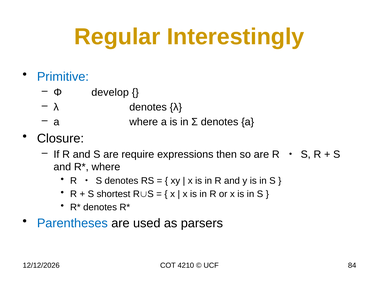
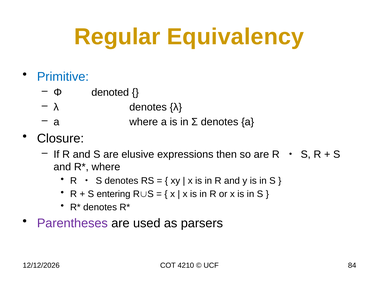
Interestingly: Interestingly -> Equivalency (235, 37)
develop: develop -> denoted (110, 93)
require: require -> elusive (138, 154)
shortest: shortest -> entering (114, 194)
Parentheses colour: blue -> purple (72, 223)
